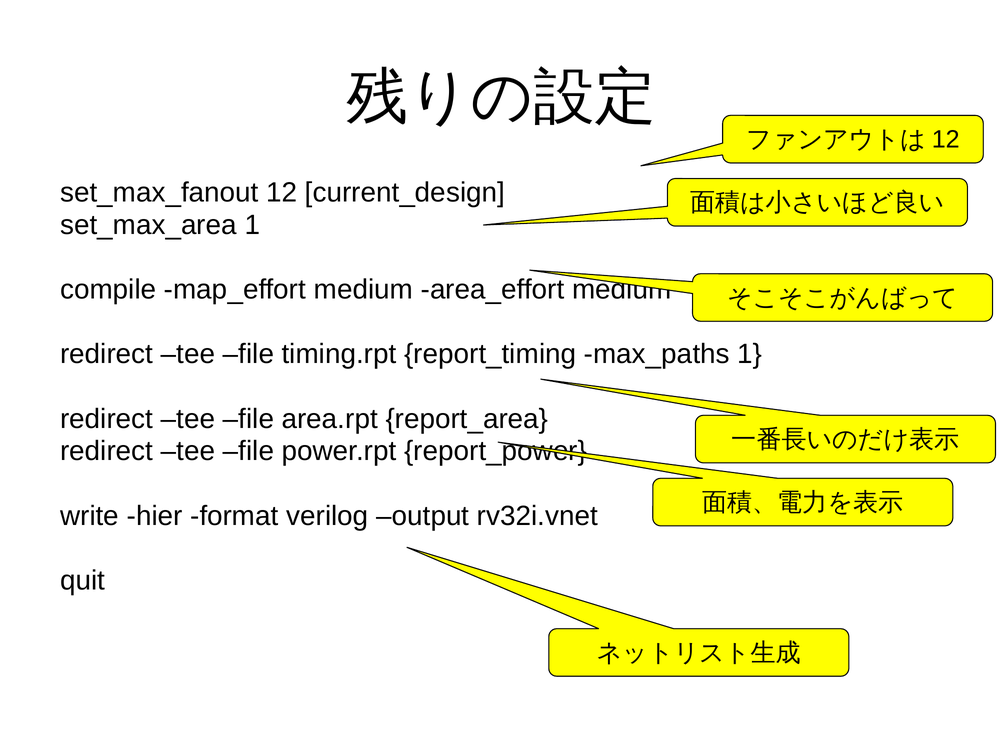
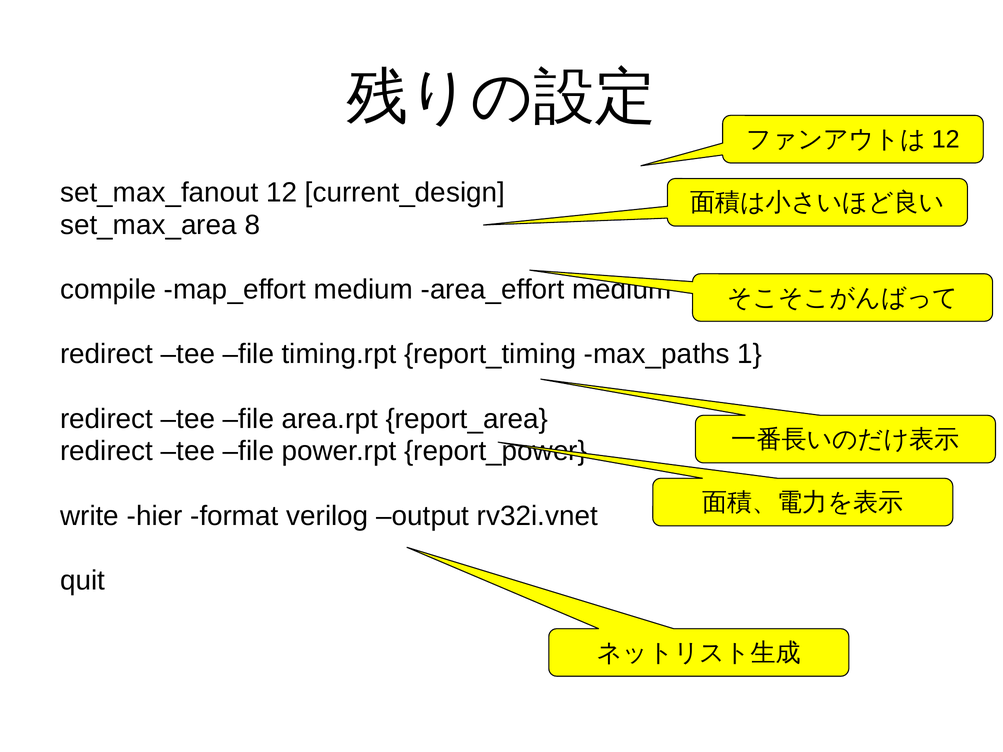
set_max_area 1: 1 -> 8 (252, 225)
